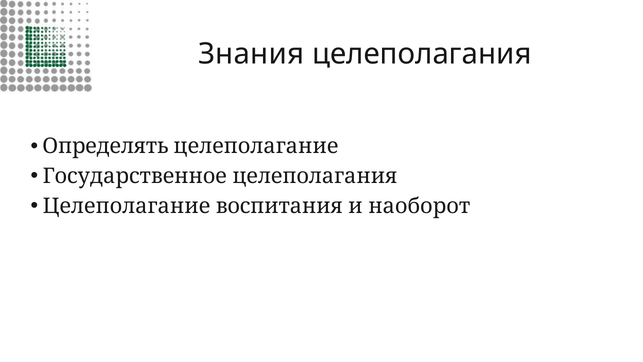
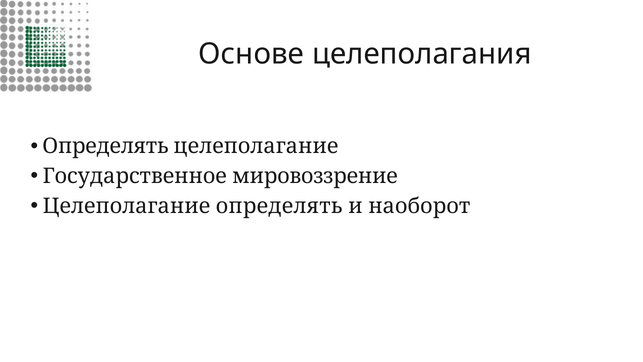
Знания: Знания -> Основе (251, 54)
Государственное целеполагания: целеполагания -> мировоззрение (315, 176)
Целеполагание воспитания: воспитания -> определять (279, 206)
